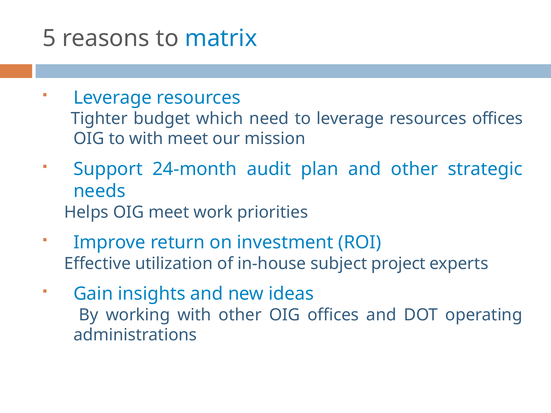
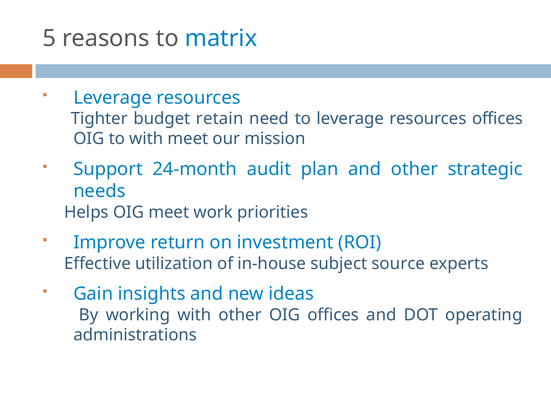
which: which -> retain (220, 119)
project: project -> source (398, 264)
